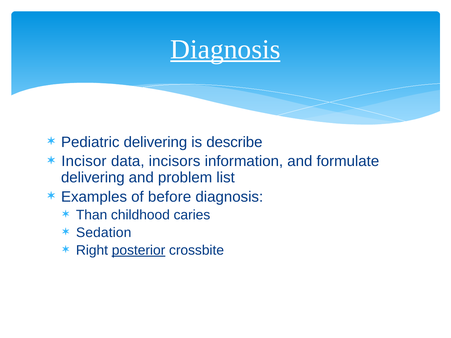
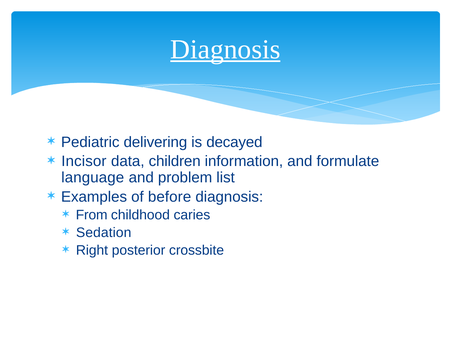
describe: describe -> decayed (234, 142)
incisors: incisors -> children (175, 161)
delivering: delivering -> language (93, 178)
Than: Than -> From (92, 215)
posterior underline: present -> none (139, 250)
